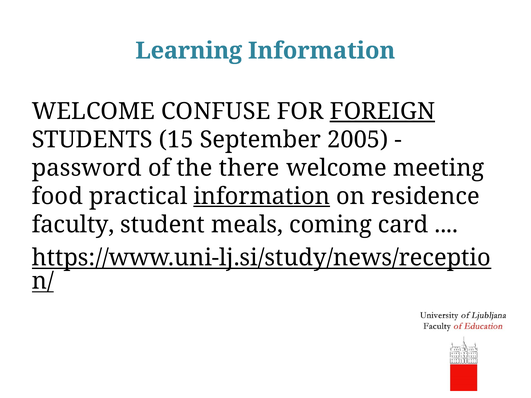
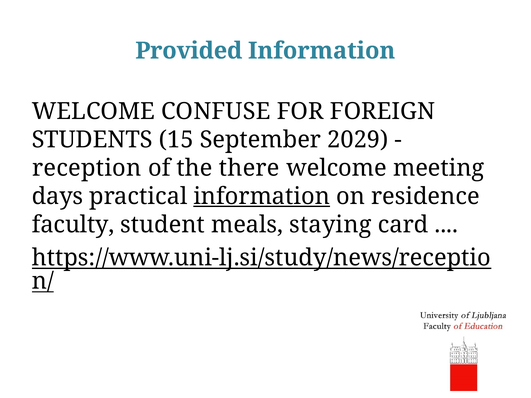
Learning: Learning -> Provided (189, 51)
FOREIGN underline: present -> none (382, 111)
2005: 2005 -> 2029 (358, 140)
password: password -> reception (87, 168)
food: food -> days (58, 196)
coming: coming -> staying (330, 225)
